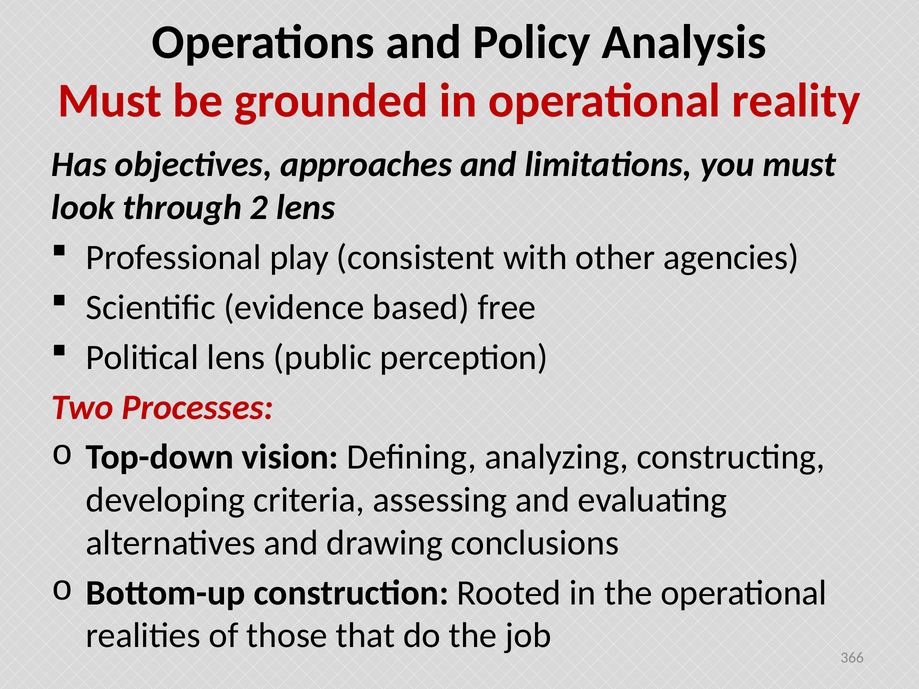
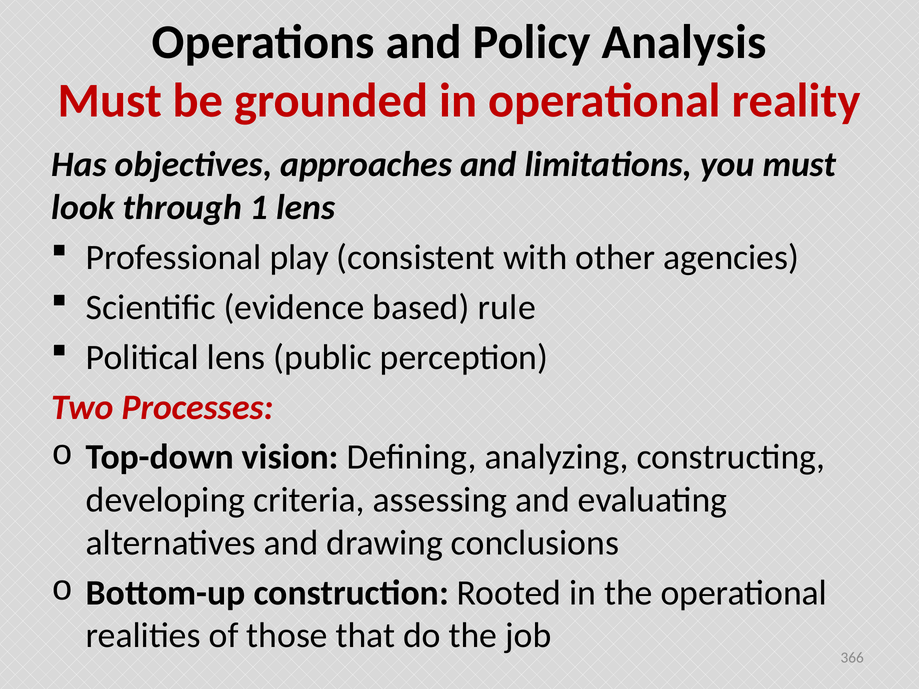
2: 2 -> 1 (259, 208)
free: free -> rule (507, 307)
